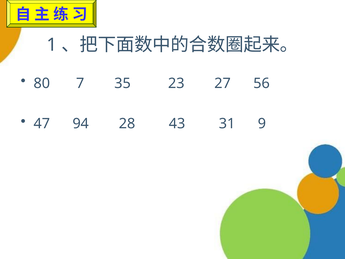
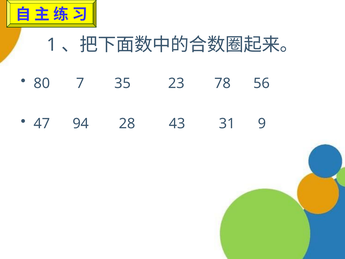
27: 27 -> 78 (223, 83)
